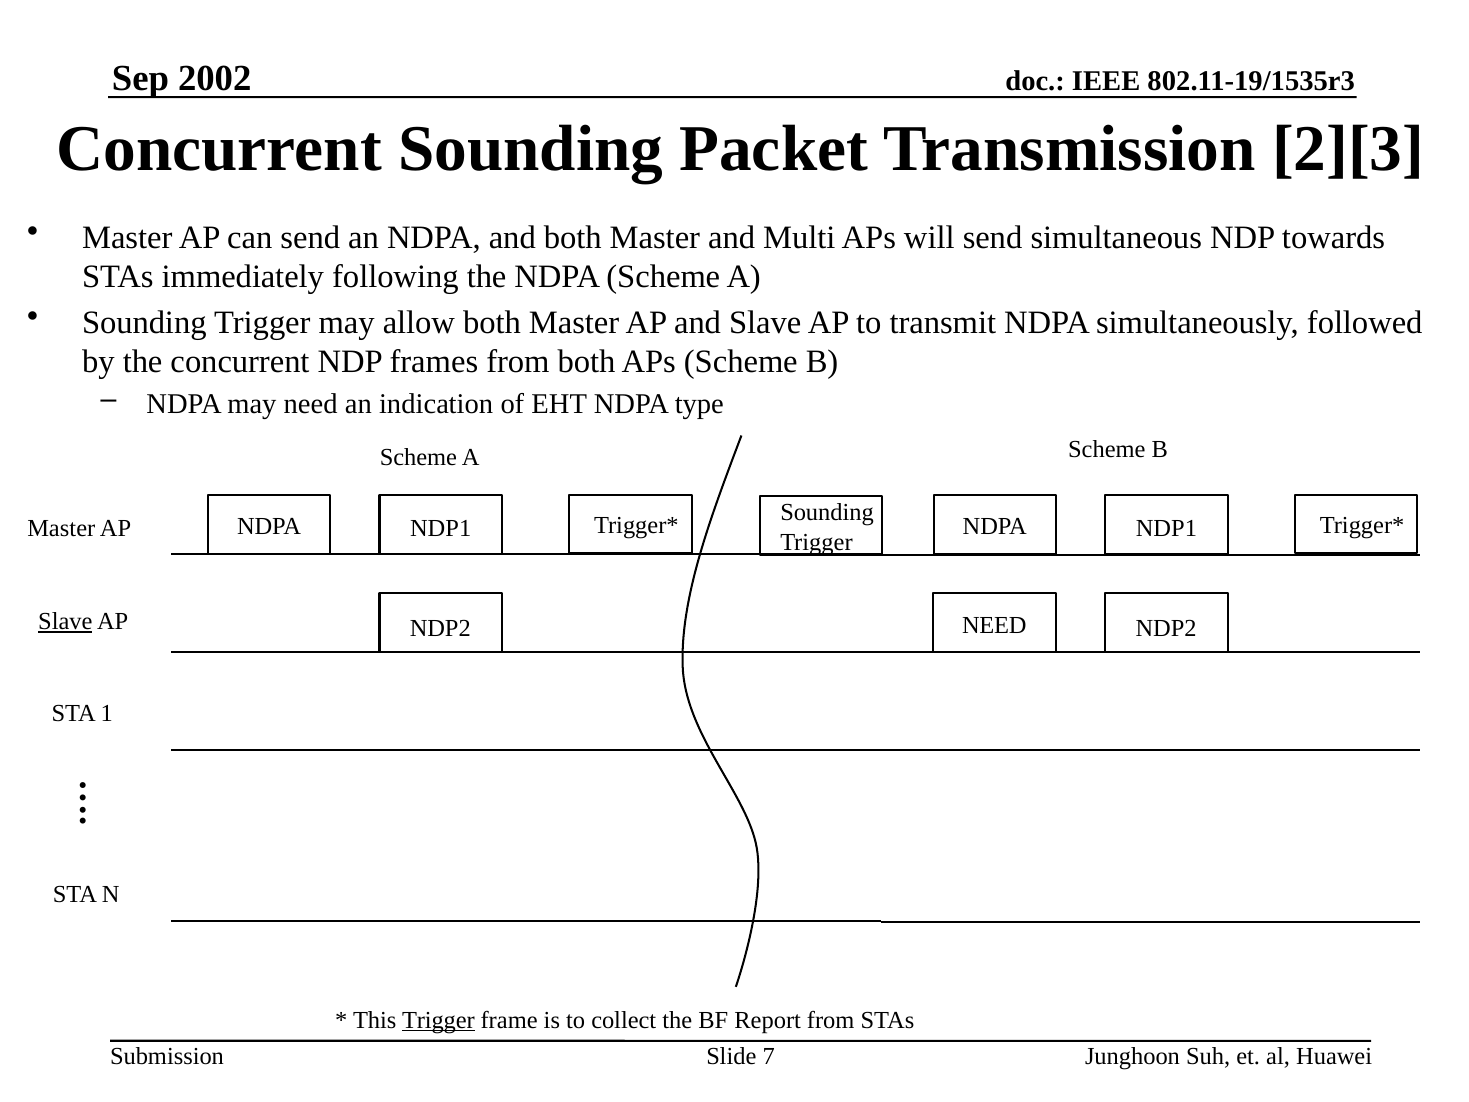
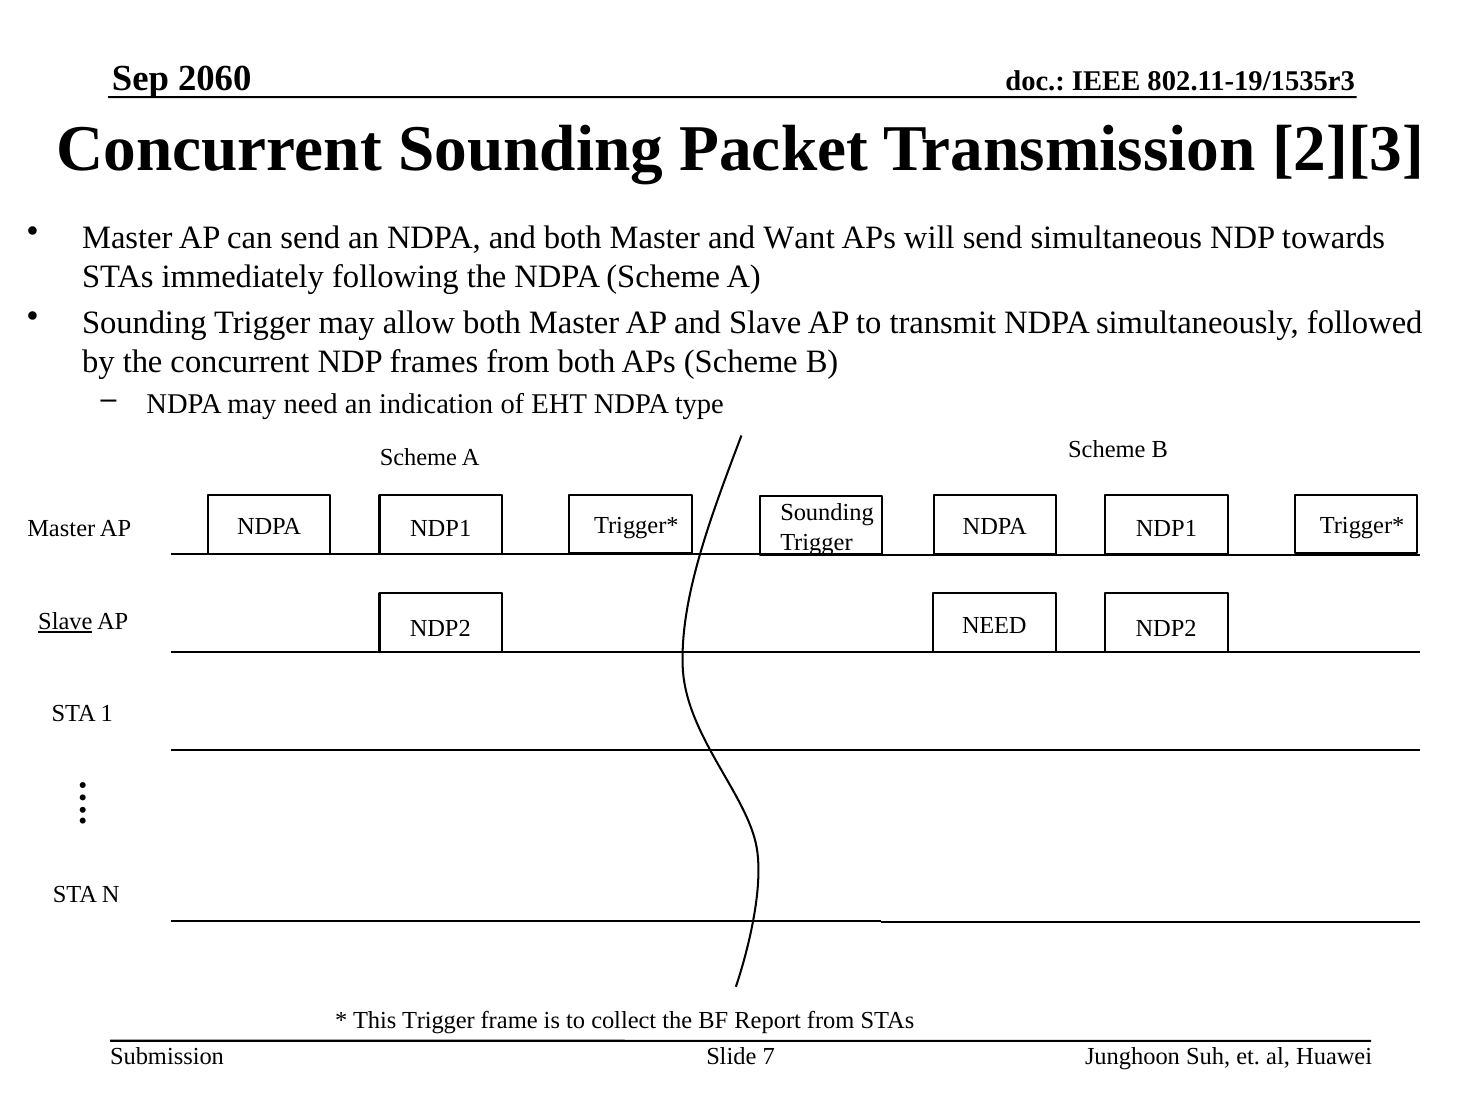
2002: 2002 -> 2060 (215, 78)
Multi: Multi -> Want (799, 237)
Trigger underline: present -> none (438, 1020)
